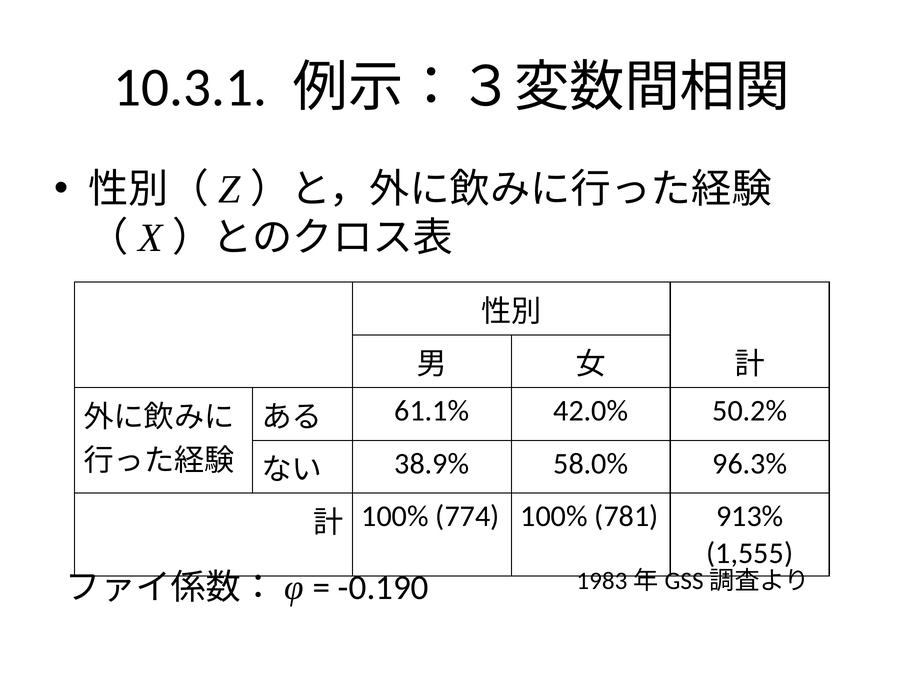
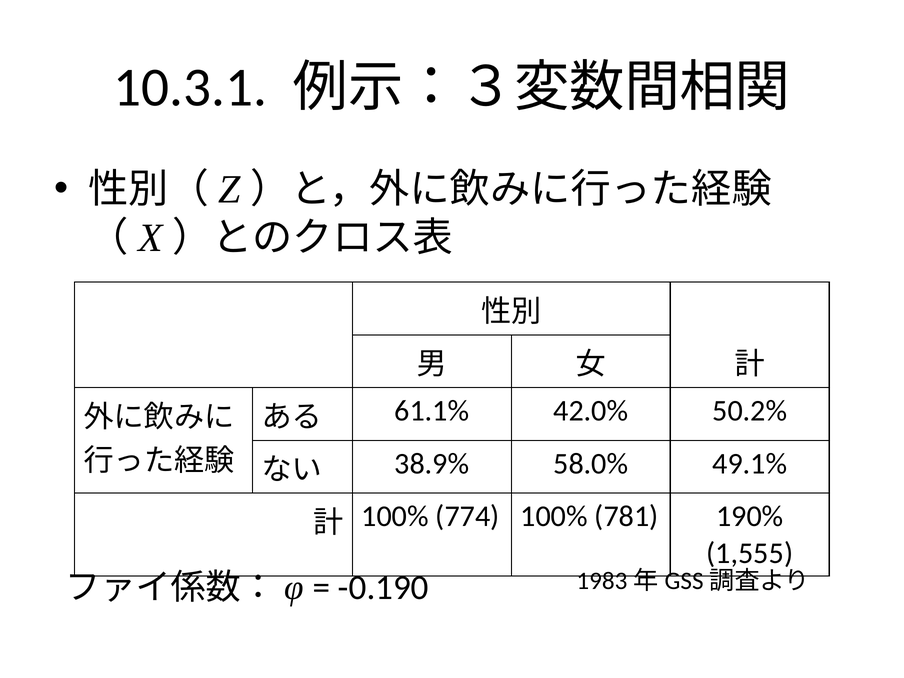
96.3%: 96.3% -> 49.1% (750, 464)
913%: 913% -> 190% (750, 516)
